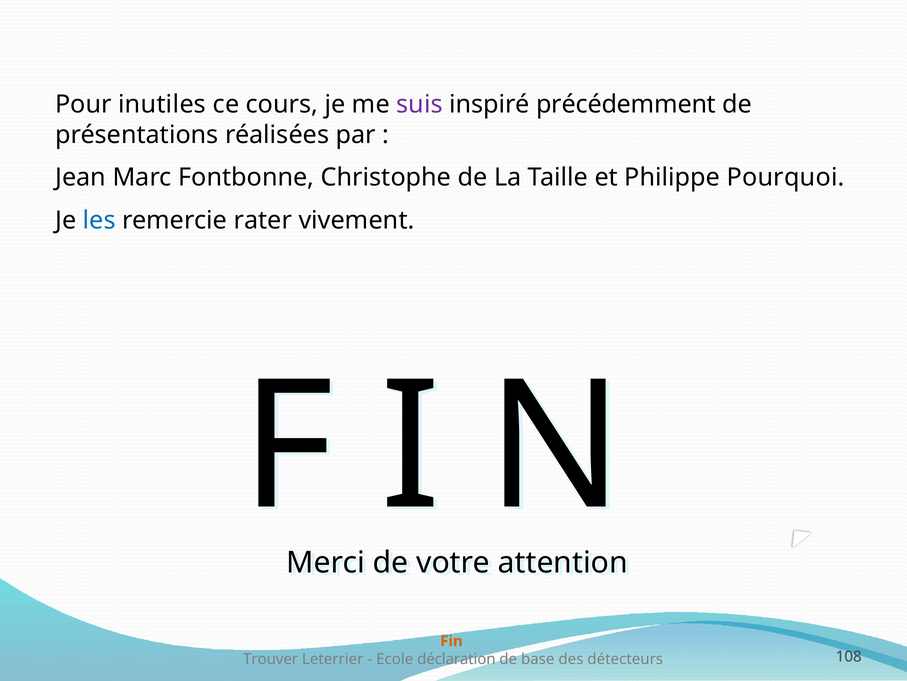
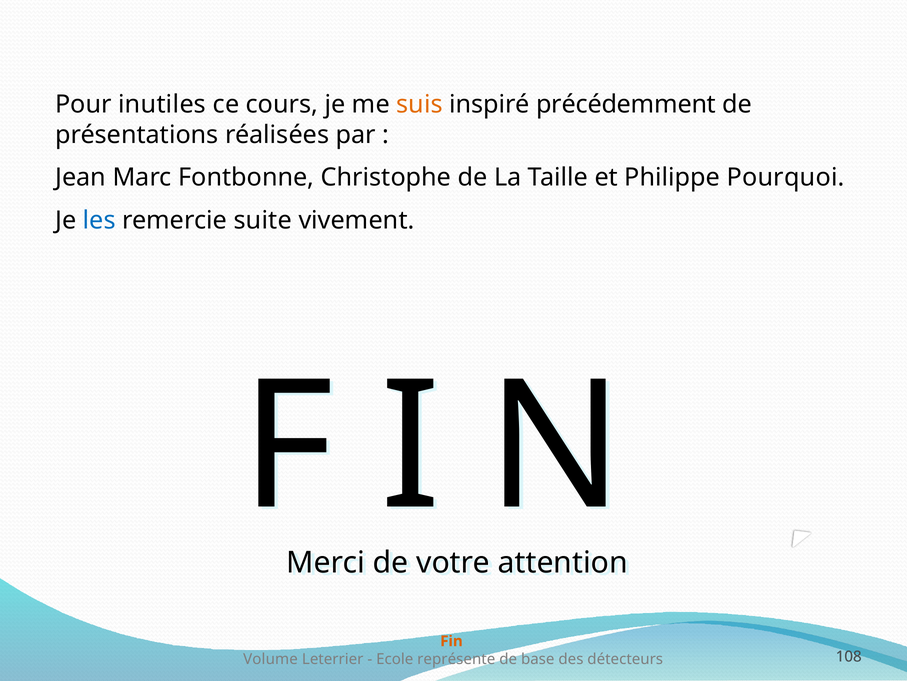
suis colour: purple -> orange (419, 104)
rater: rater -> suite (263, 220)
Trouver: Trouver -> Volume (271, 659)
déclaration: déclaration -> représente (456, 659)
